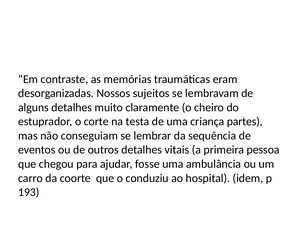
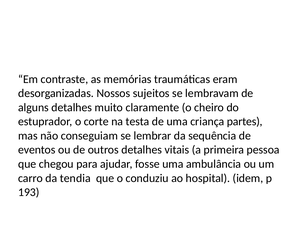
coorte: coorte -> tendia (75, 178)
